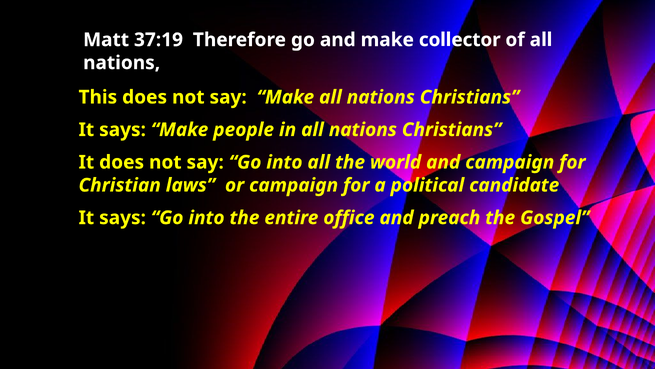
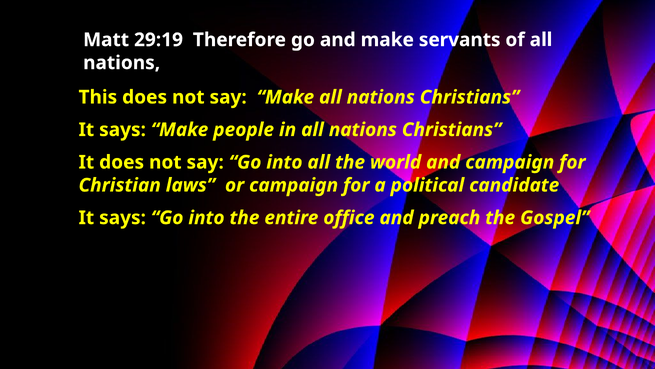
37:19: 37:19 -> 29:19 (158, 40)
collector: collector -> servants (460, 40)
